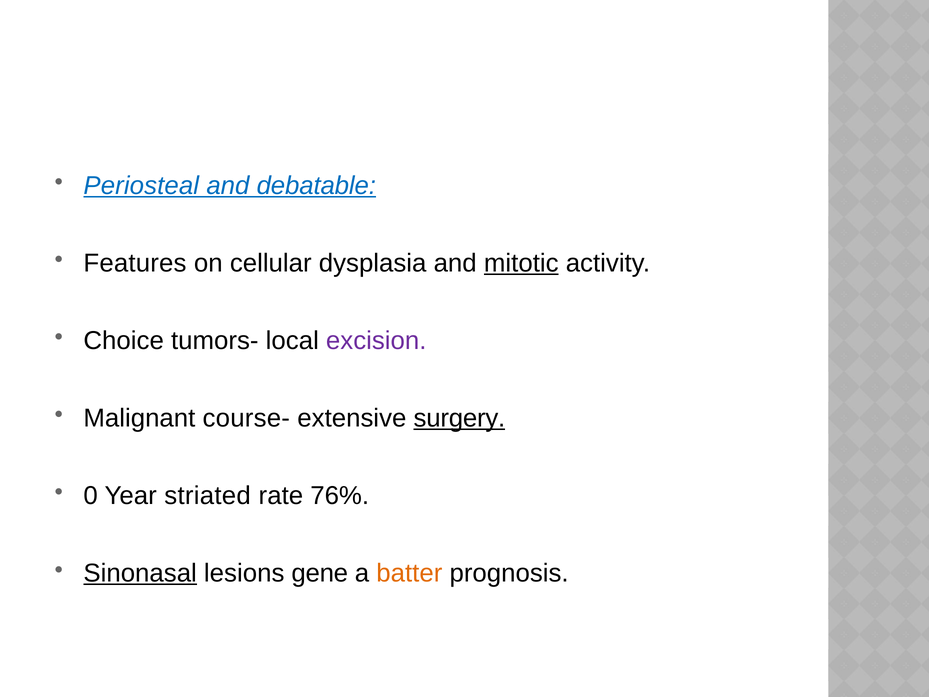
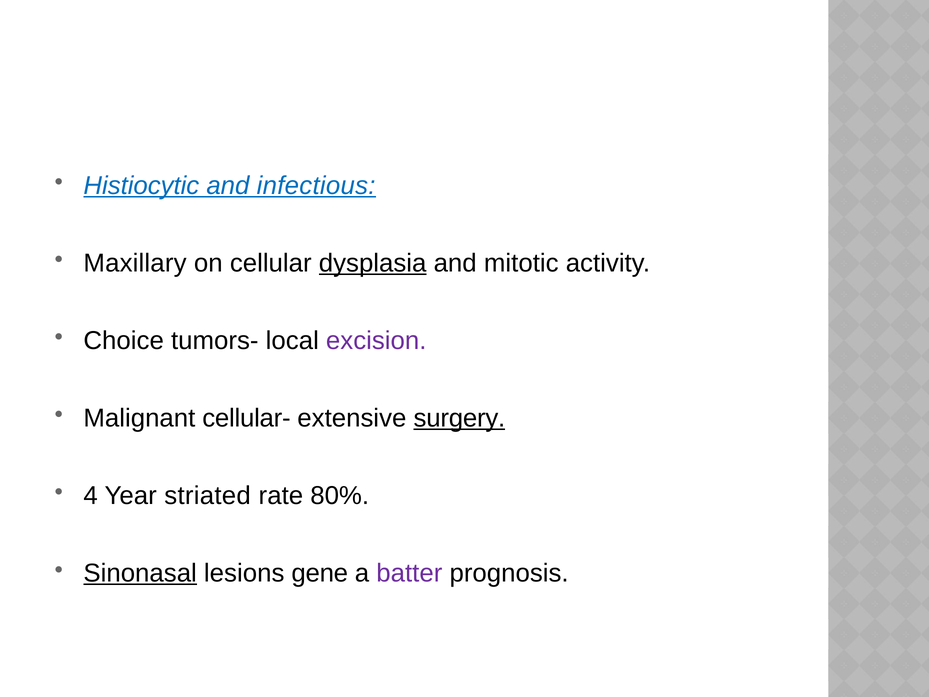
Periosteal: Periosteal -> Histiocytic (141, 185)
debatable: debatable -> infectious (316, 185)
Features: Features -> Maxillary (135, 263)
dysplasia underline: none -> present (373, 263)
mitotic underline: present -> none (521, 263)
course-: course- -> cellular- (246, 418)
0: 0 -> 4 (91, 496)
76%: 76% -> 80% (340, 496)
batter colour: orange -> purple (409, 573)
